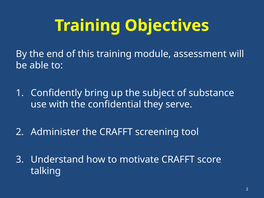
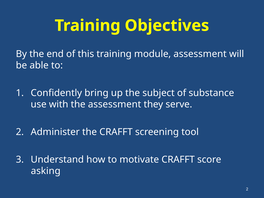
the confidential: confidential -> assessment (115, 104)
talking: talking -> asking (46, 171)
